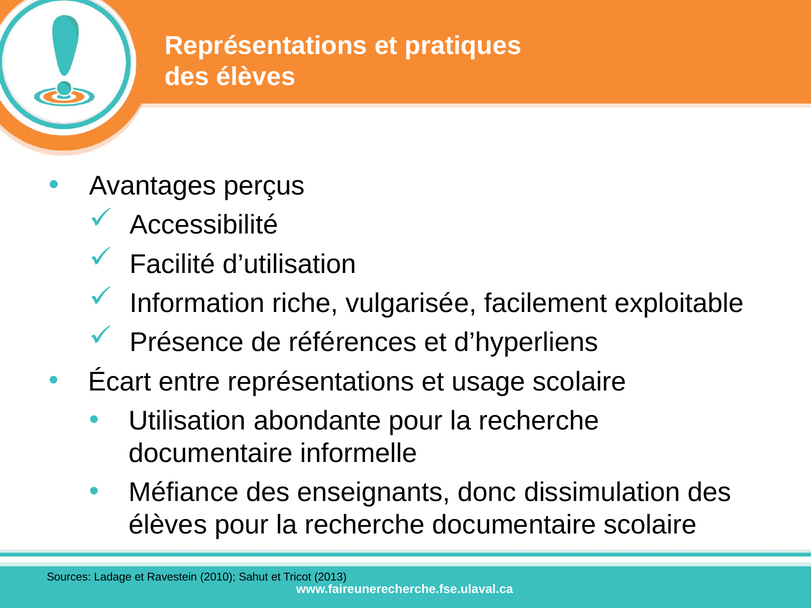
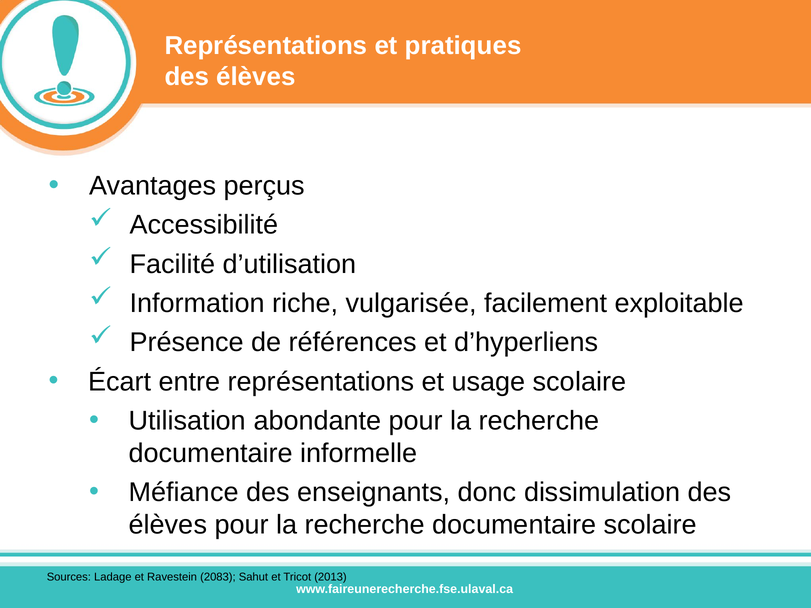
2010: 2010 -> 2083 (218, 577)
